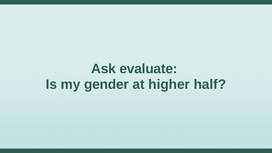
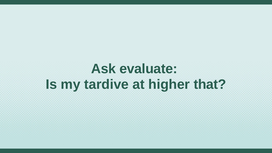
gender: gender -> tardive (106, 84)
half: half -> that (210, 84)
